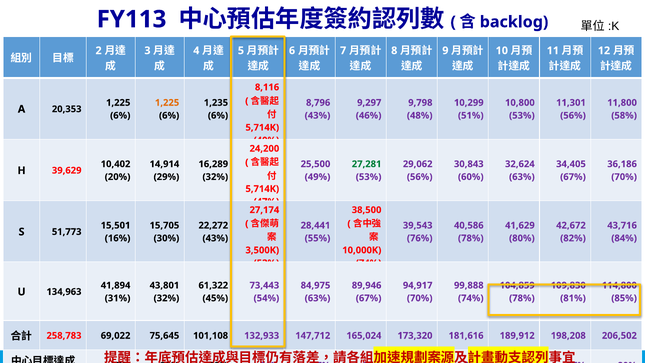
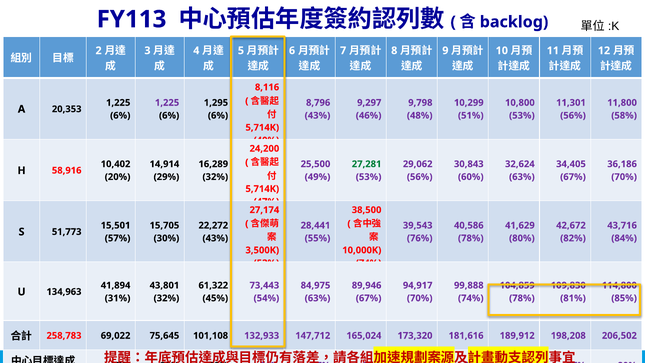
1,225 colour: orange -> purple (167, 103)
1,235: 1,235 -> 1,295 (216, 103)
39,629: 39,629 -> 58,916 (67, 170)
16%: 16% -> 57% (118, 238)
